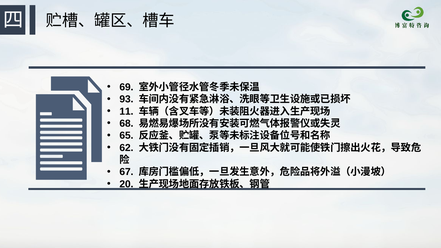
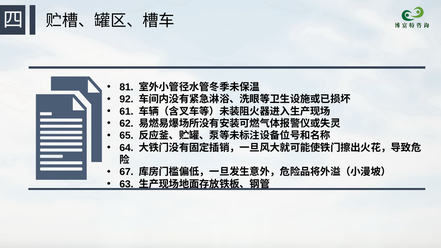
69: 69 -> 81 (126, 87)
93: 93 -> 92 (126, 99)
11: 11 -> 61 (126, 111)
68: 68 -> 62 (126, 124)
62: 62 -> 64 (126, 148)
20: 20 -> 63 (126, 184)
